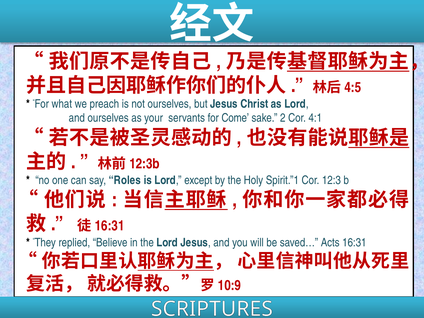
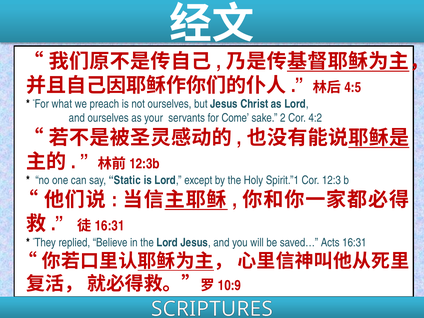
4:1: 4:1 -> 4:2 (315, 118)
Roles: Roles -> Static (125, 180)
